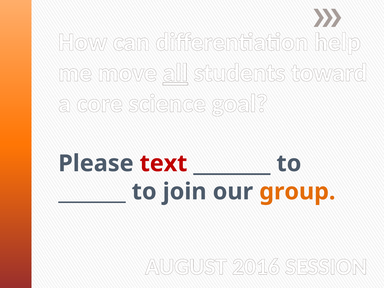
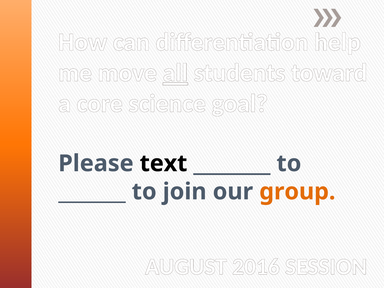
text colour: red -> black (164, 163)
